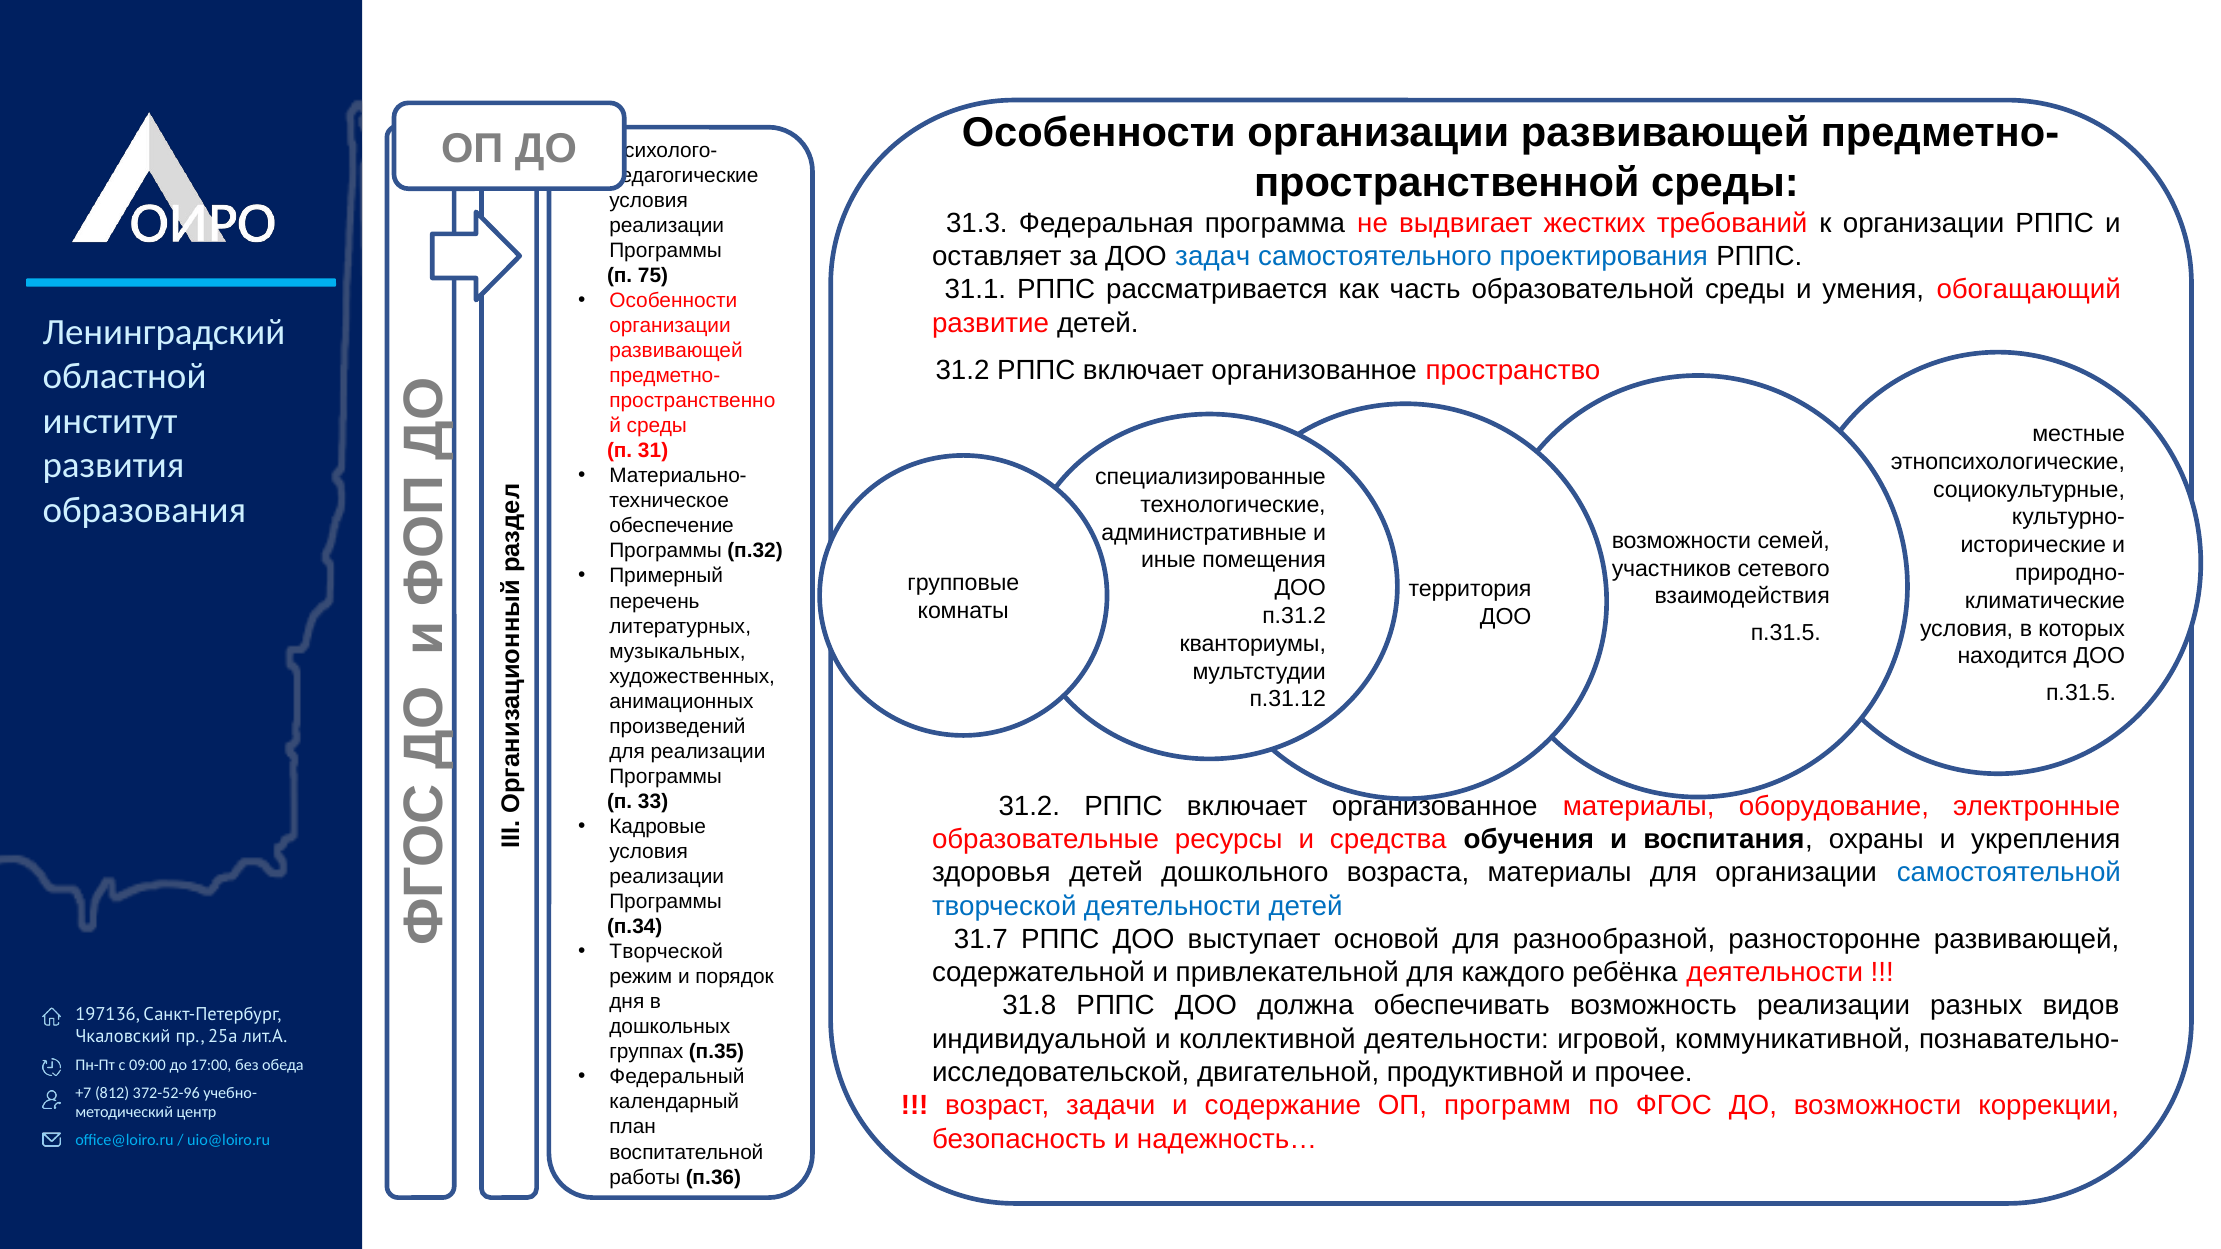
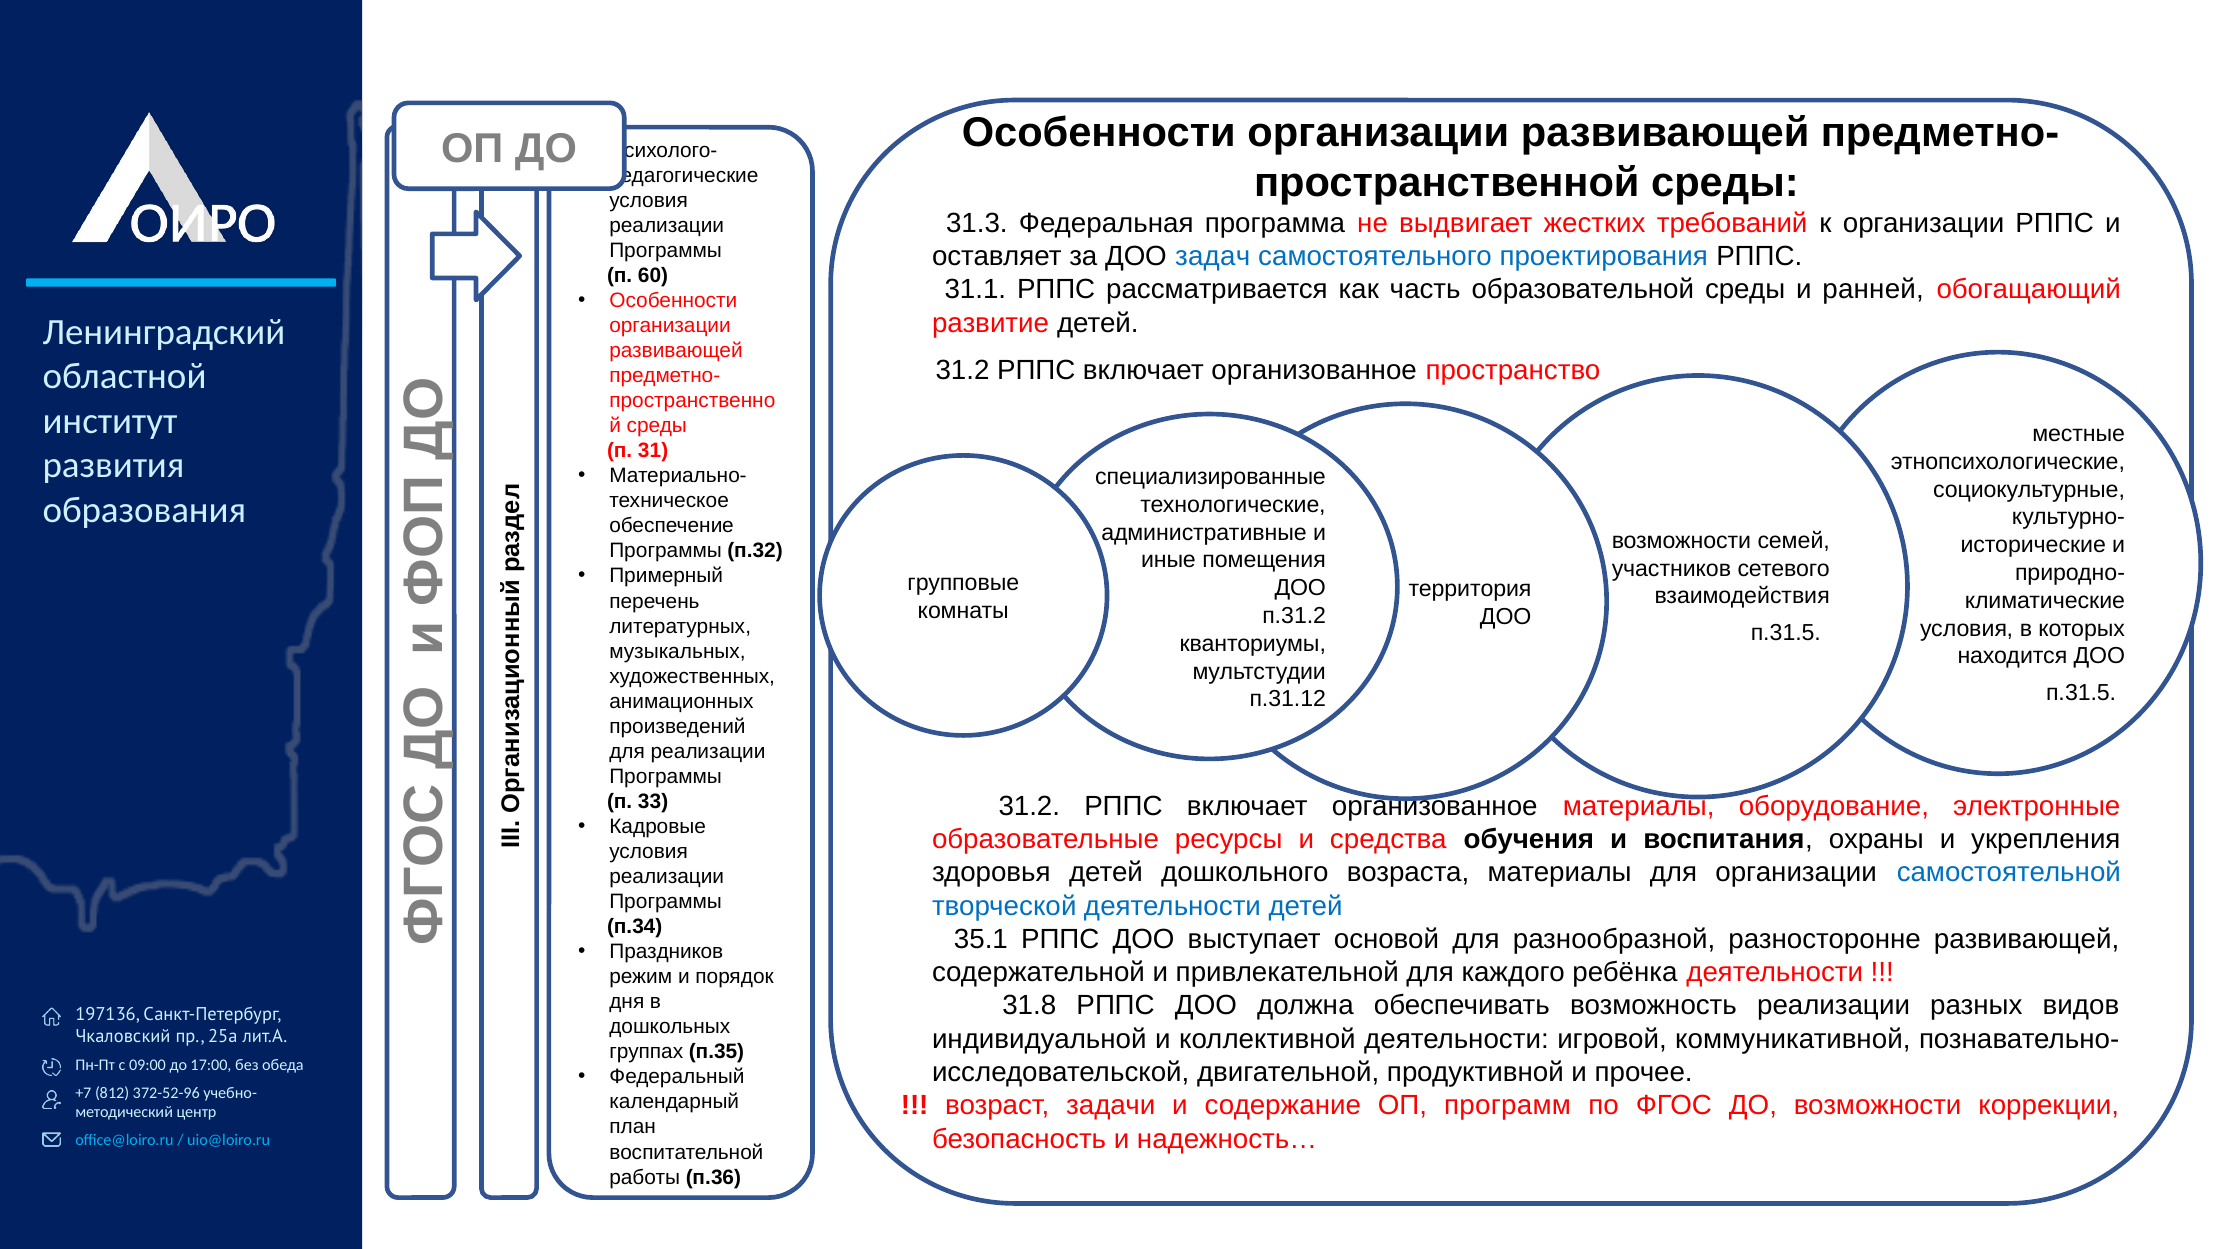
75: 75 -> 60 (653, 276)
умения: умения -> ранней (1873, 290)
31.7: 31.7 -> 35.1 (981, 939)
Творческой: Творческой -> Праздников (666, 952)
